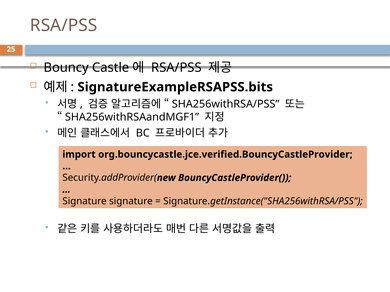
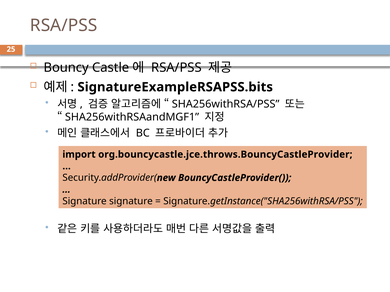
org.bouncycastle.jce.verified.BouncyCastleProvider: org.bouncycastle.jce.verified.BouncyCastleProvider -> org.bouncycastle.jce.throws.BouncyCastleProvider (225, 155)
